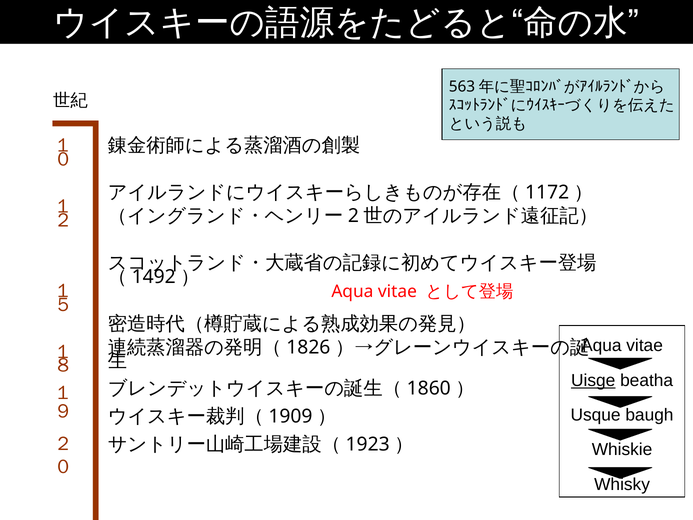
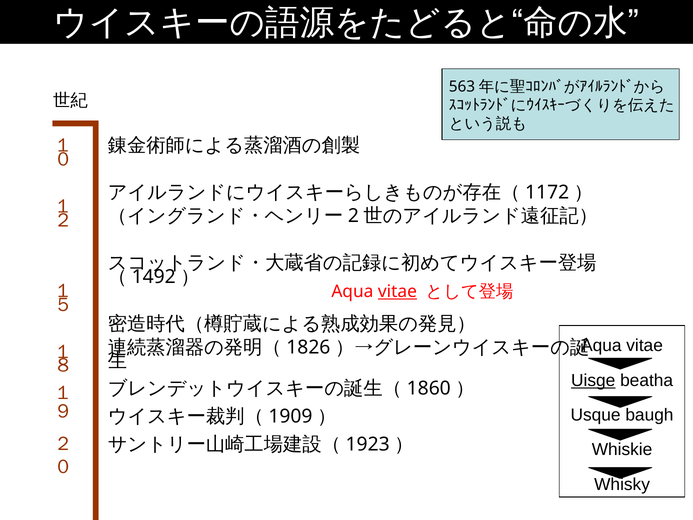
vitae underline: none -> present (397, 291)
